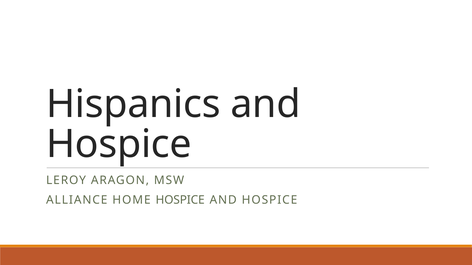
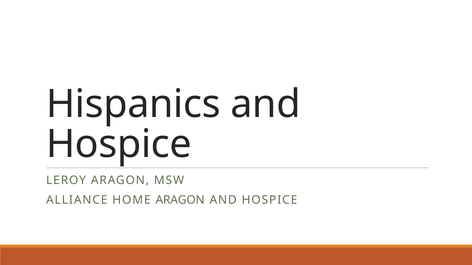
HOME HOSPICE: HOSPICE -> ARAGON (180, 200)
